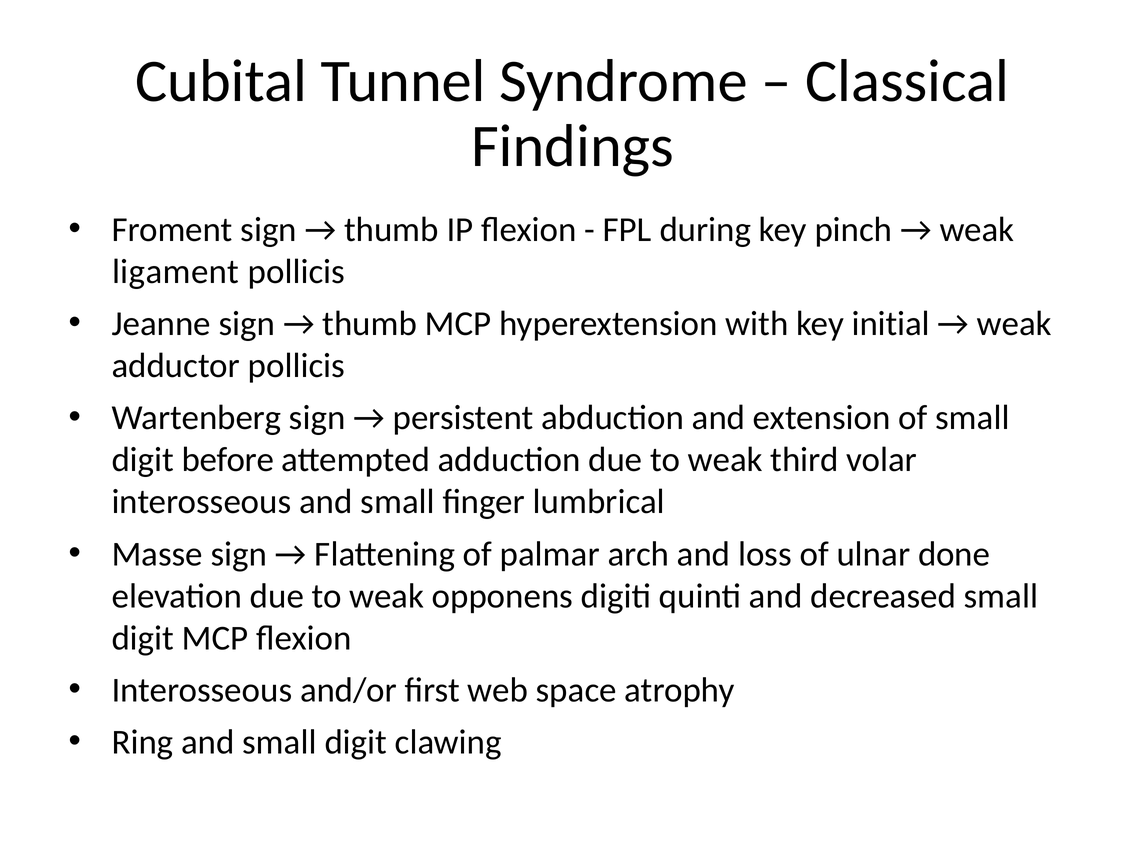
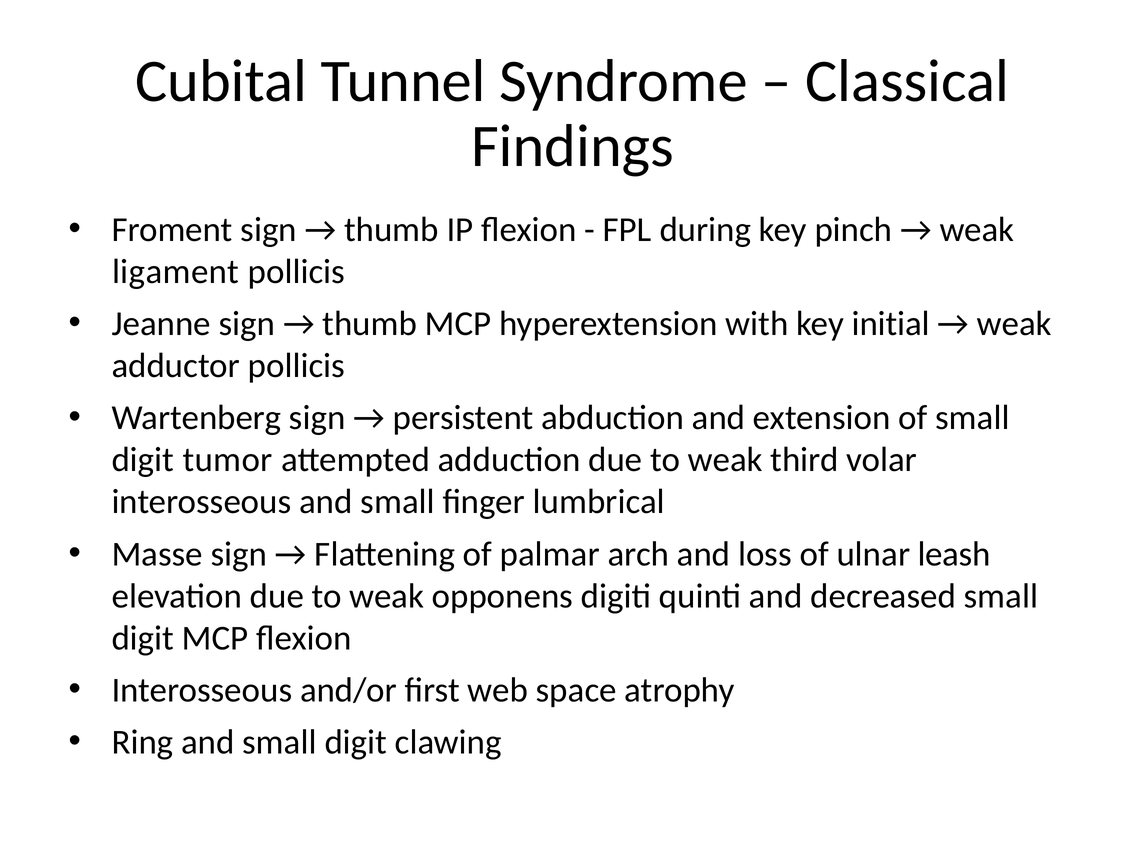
before: before -> tumor (228, 460)
done: done -> leash (954, 554)
